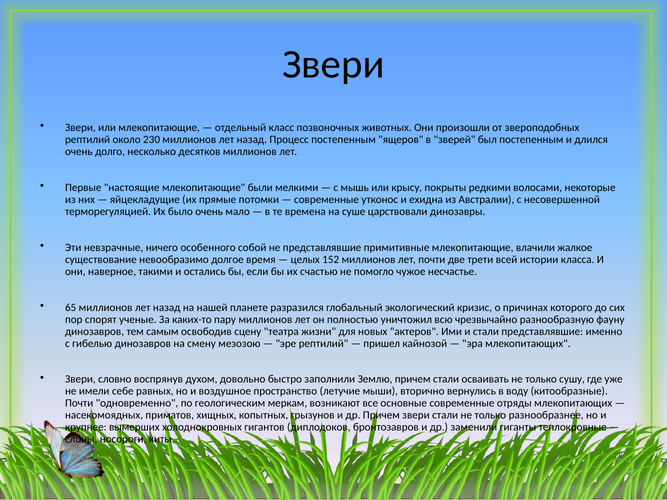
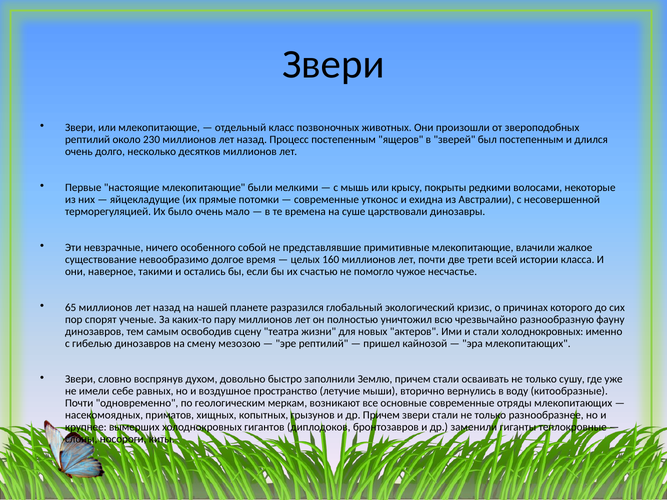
152: 152 -> 160 (331, 260)
стали представлявшие: представлявшие -> холоднокровных (542, 332)
